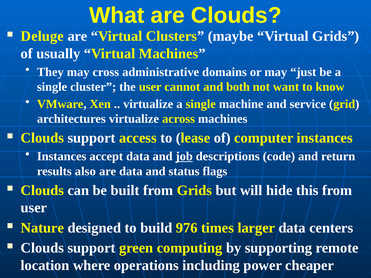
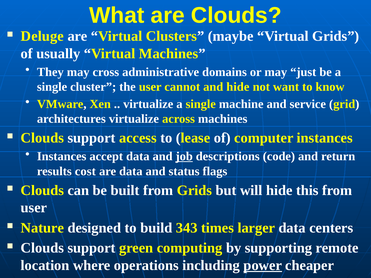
and both: both -> hide (238, 87)
also: also -> cost (85, 171)
976: 976 -> 343 (187, 228)
power underline: none -> present (263, 266)
